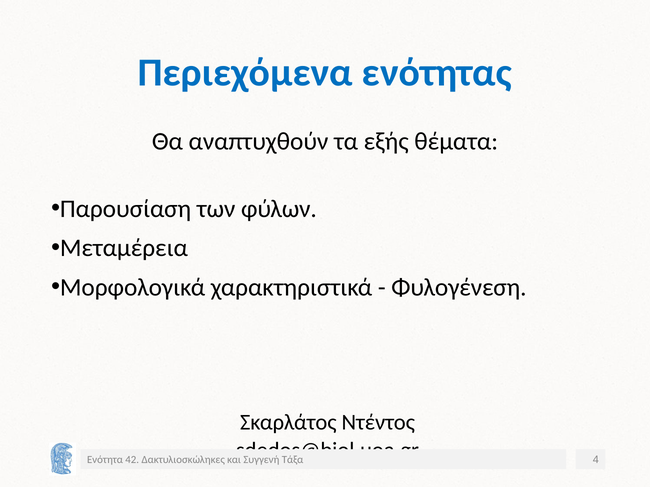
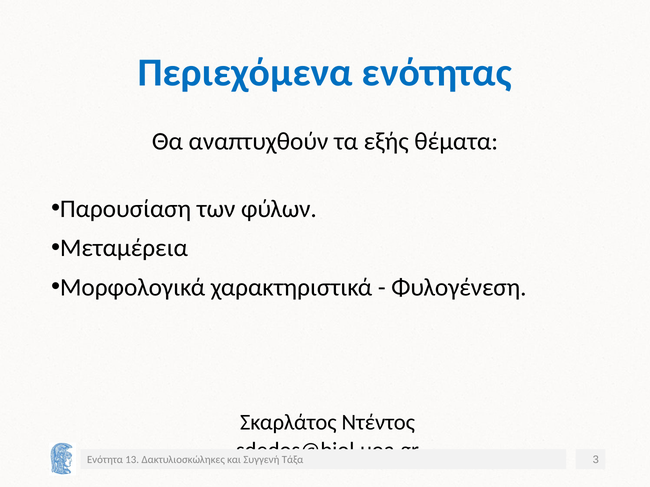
42: 42 -> 13 (132, 460)
4: 4 -> 3 (596, 460)
